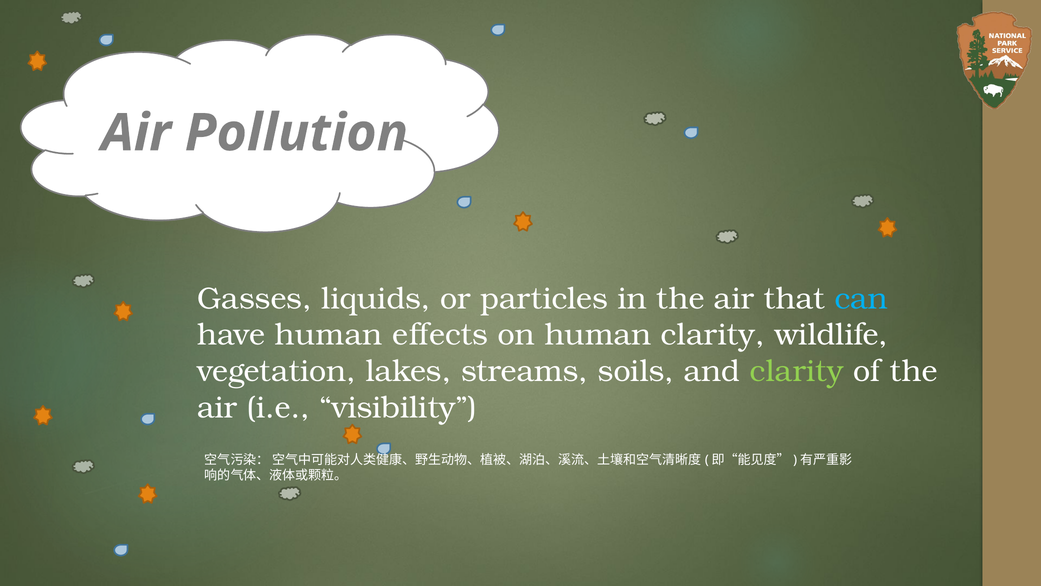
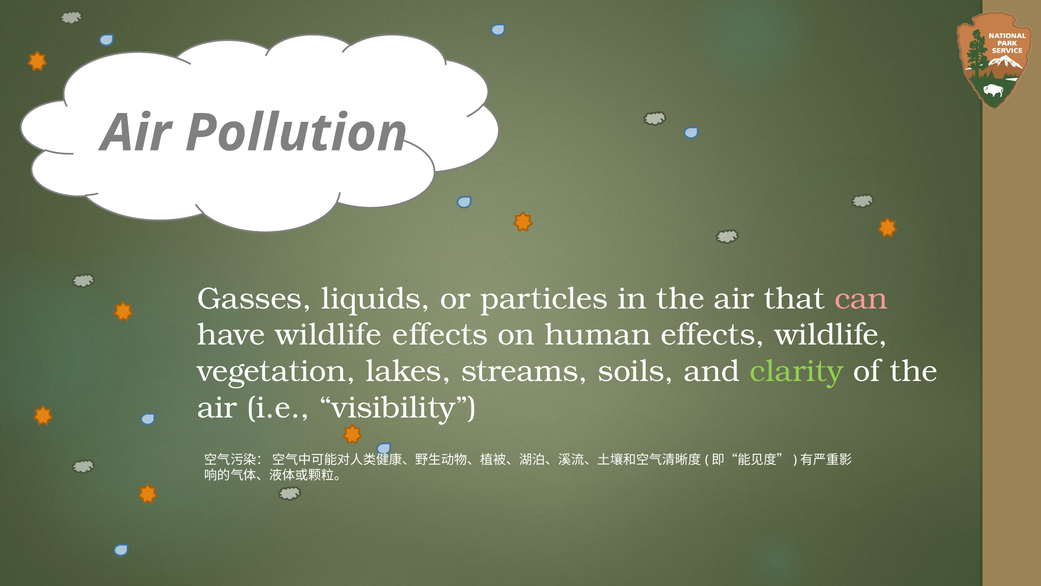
can colour: light blue -> pink (861, 298)
have human: human -> wildlife (328, 335)
human clarity: clarity -> effects (713, 335)
